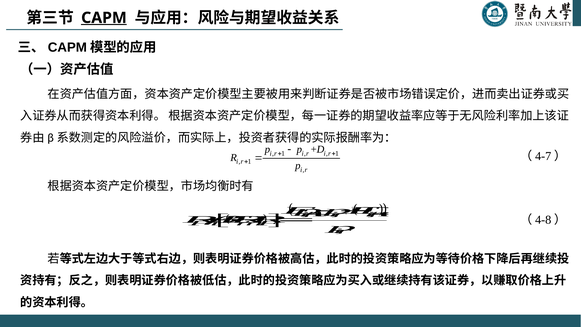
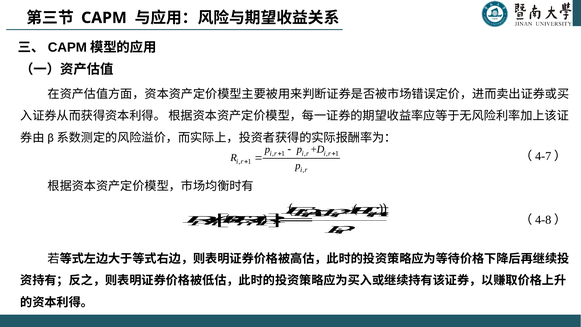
CAPM underline: present -> none (104, 18)
